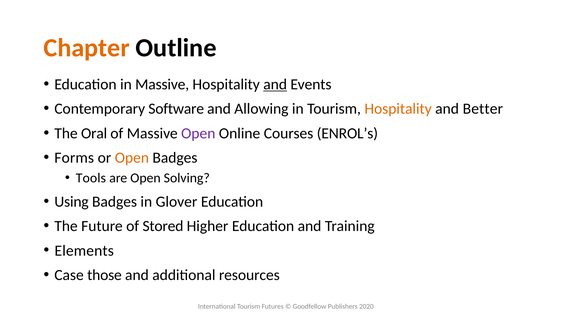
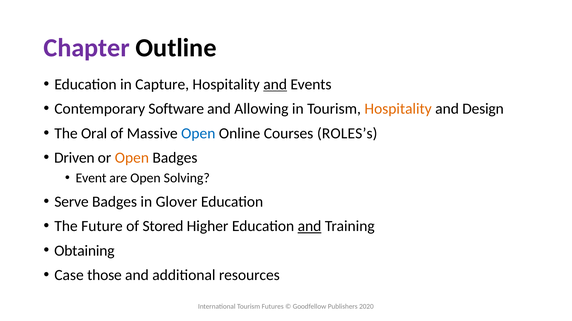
Chapter colour: orange -> purple (87, 48)
in Massive: Massive -> Capture (162, 85)
Better: Better -> Design (483, 109)
Open colour: purple -> blue (198, 134)
ENROL’s: ENROL’s -> ROLES’s (347, 134)
Forms: Forms -> Driven (74, 158)
Tools: Tools -> Event (91, 179)
Using: Using -> Serve (72, 202)
and underline: none -> present (310, 227)
Elements: Elements -> Obtaining (84, 251)
